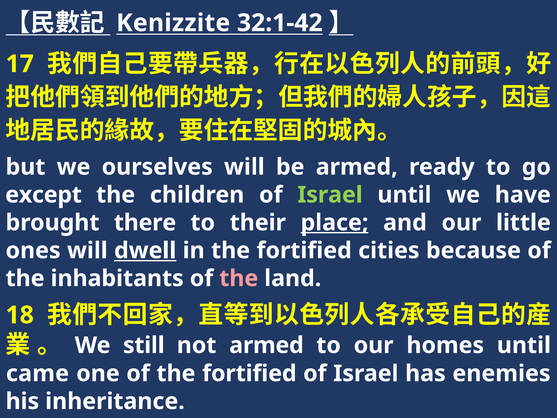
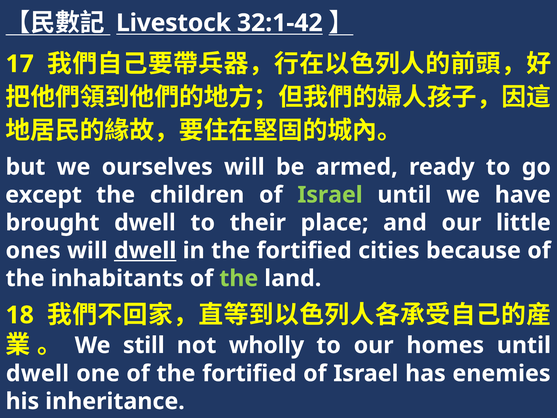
Kenizzite: Kenizzite -> Livestock (173, 23)
brought there: there -> dwell (145, 223)
place underline: present -> none (335, 223)
the colour: pink -> light green (239, 278)
not armed: armed -> wholly (266, 345)
came: came -> dwell (37, 373)
